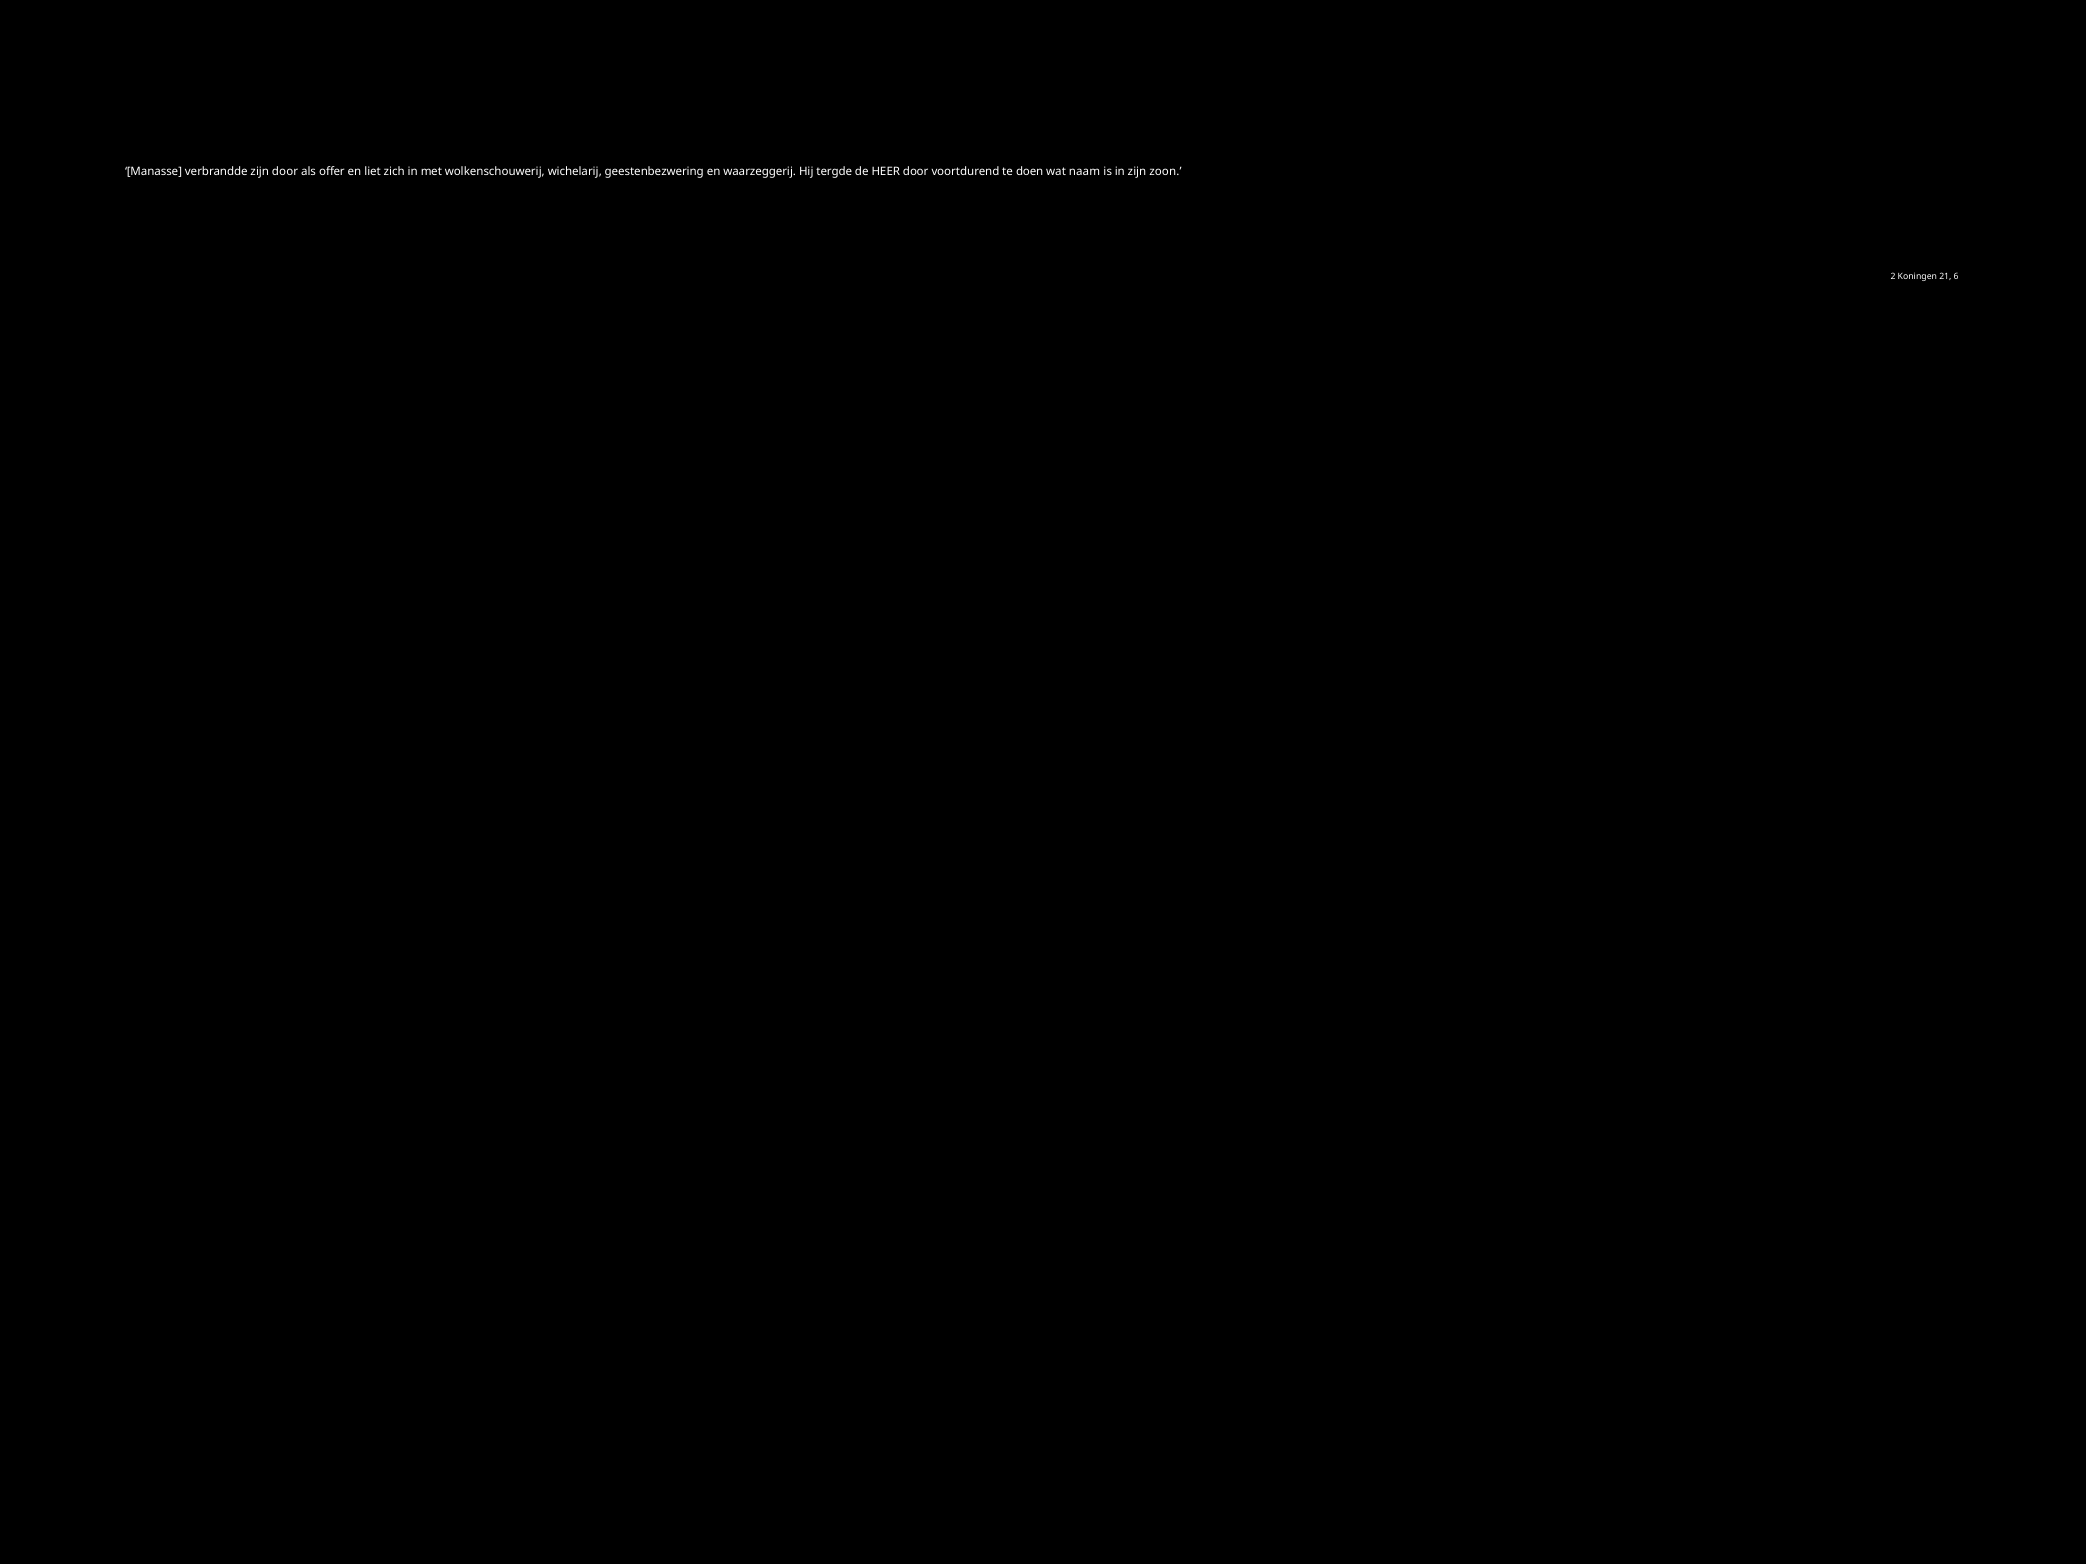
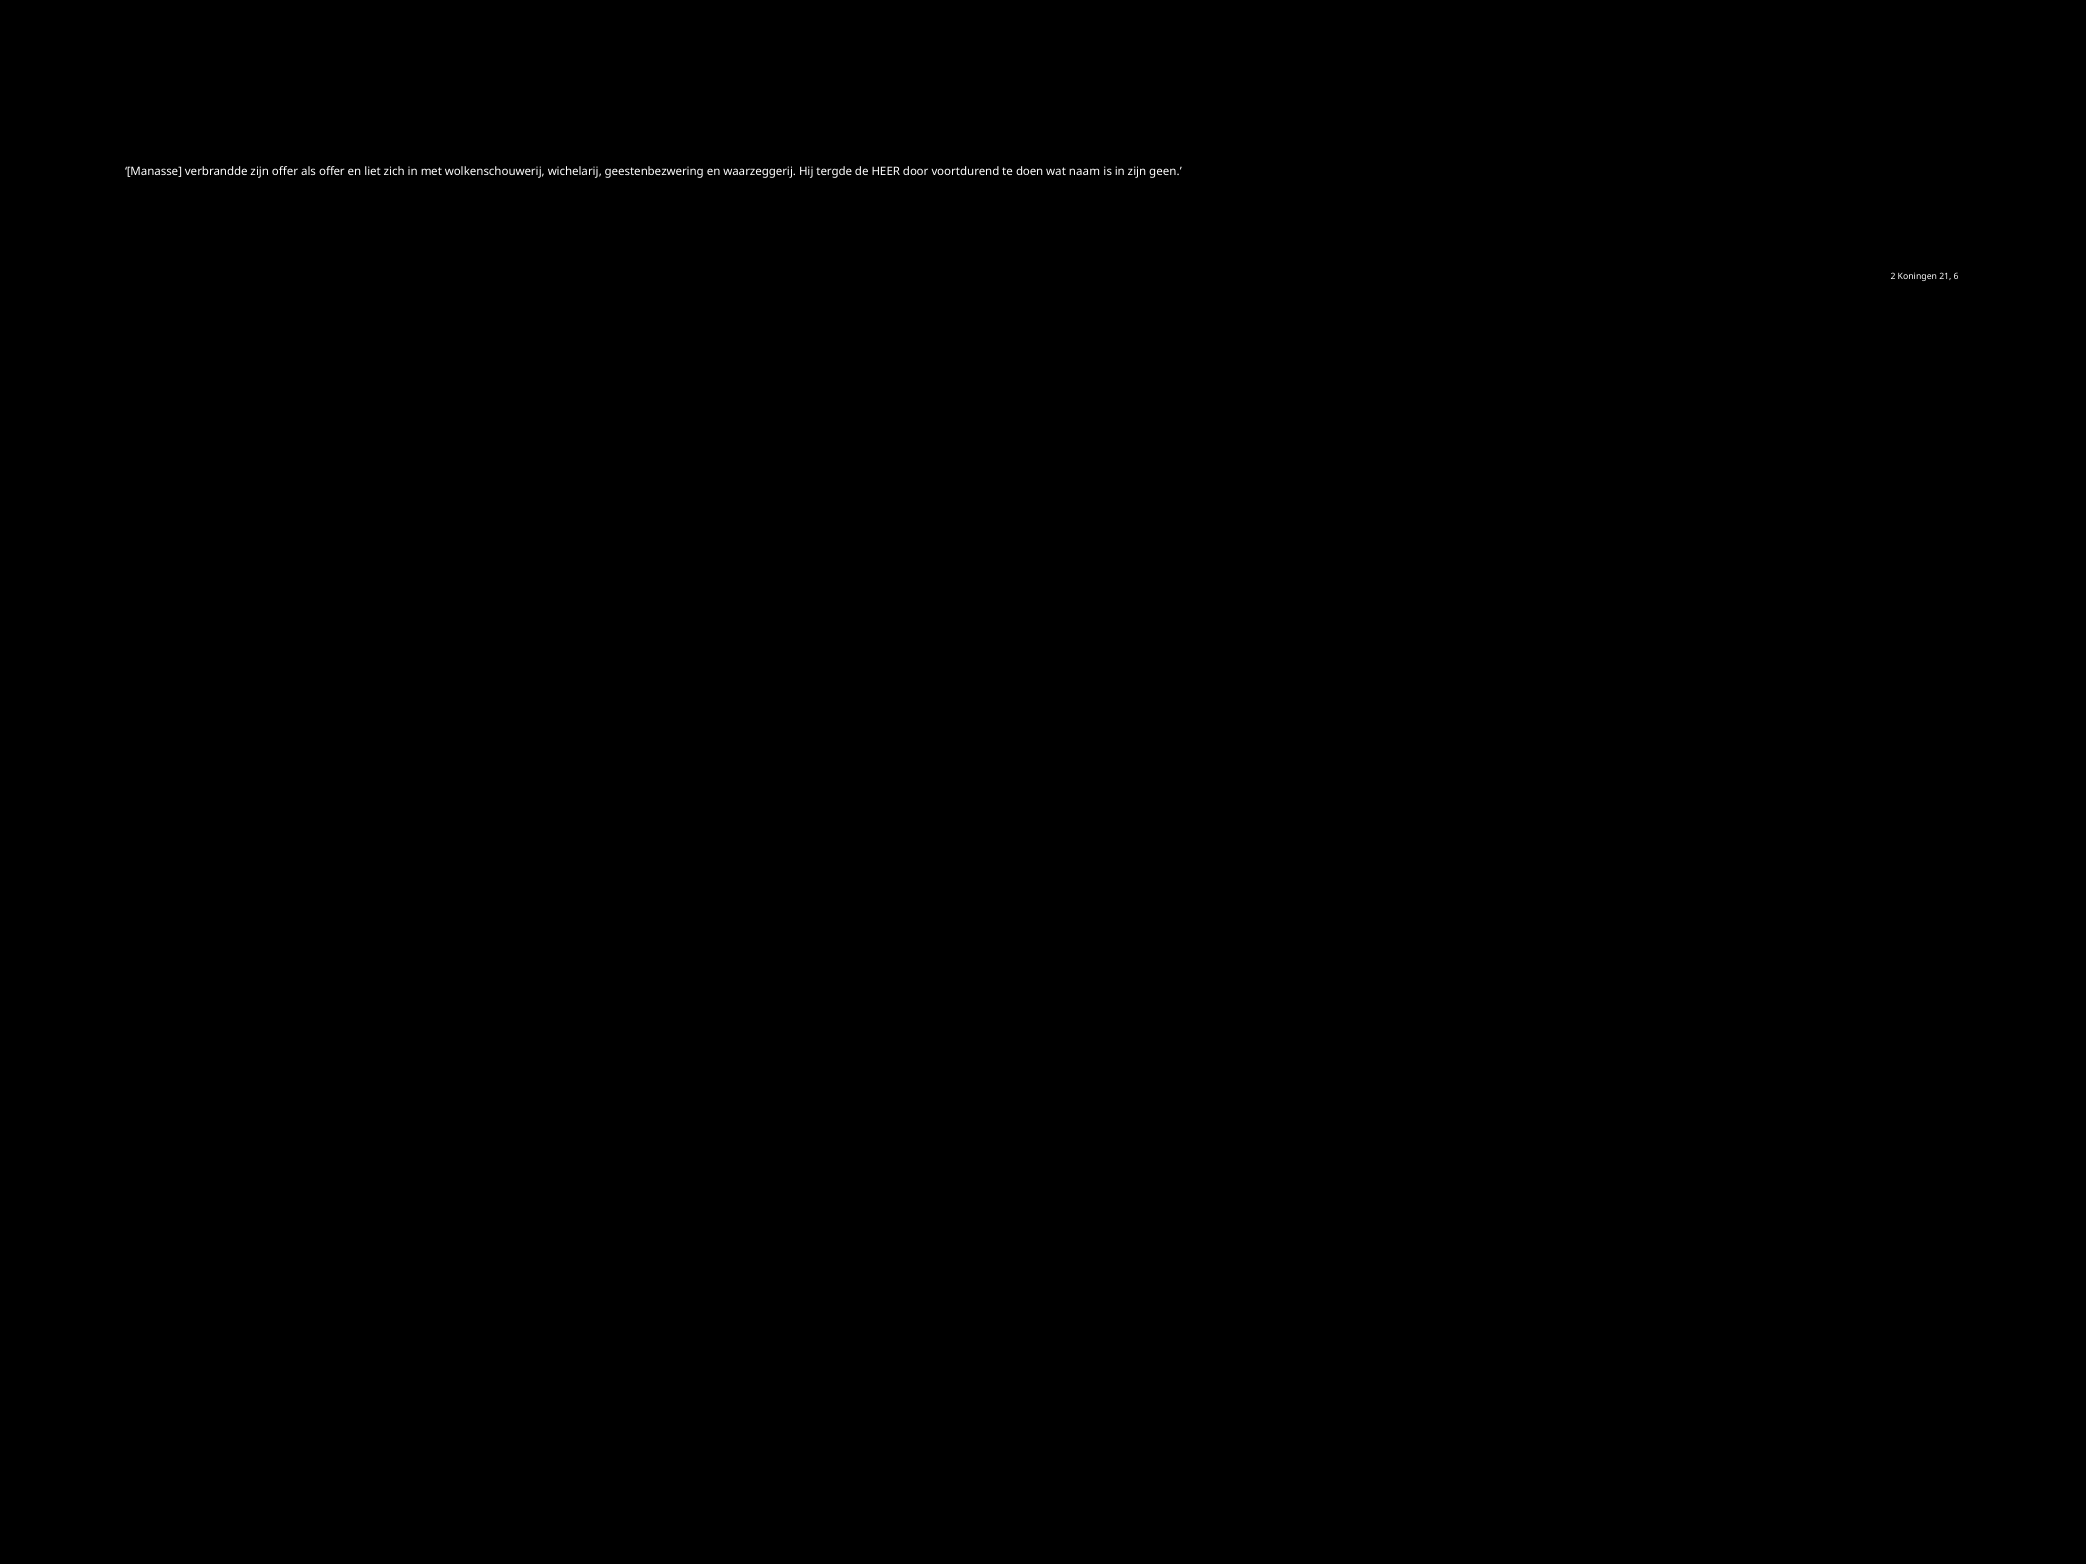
zijn door: door -> offer (285, 171)
zoon: zoon -> geen (1165, 171)
